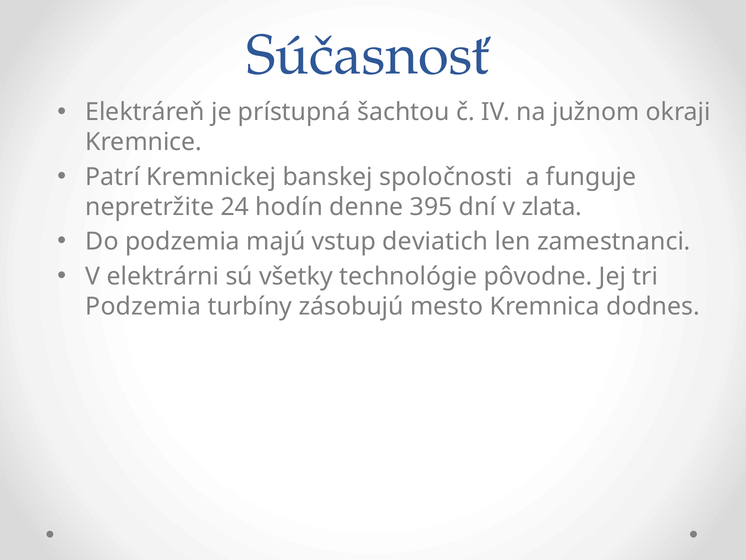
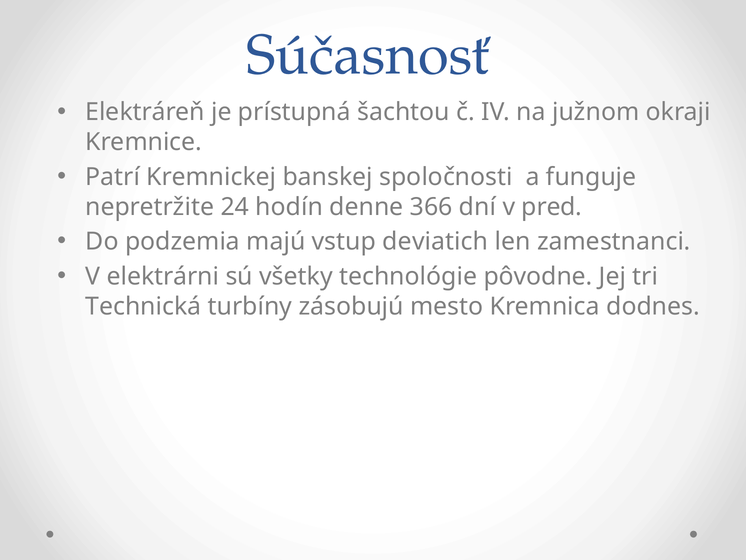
395: 395 -> 366 (431, 207)
zlata: zlata -> pred (552, 207)
Podzemia: Podzemia -> Technická (143, 306)
